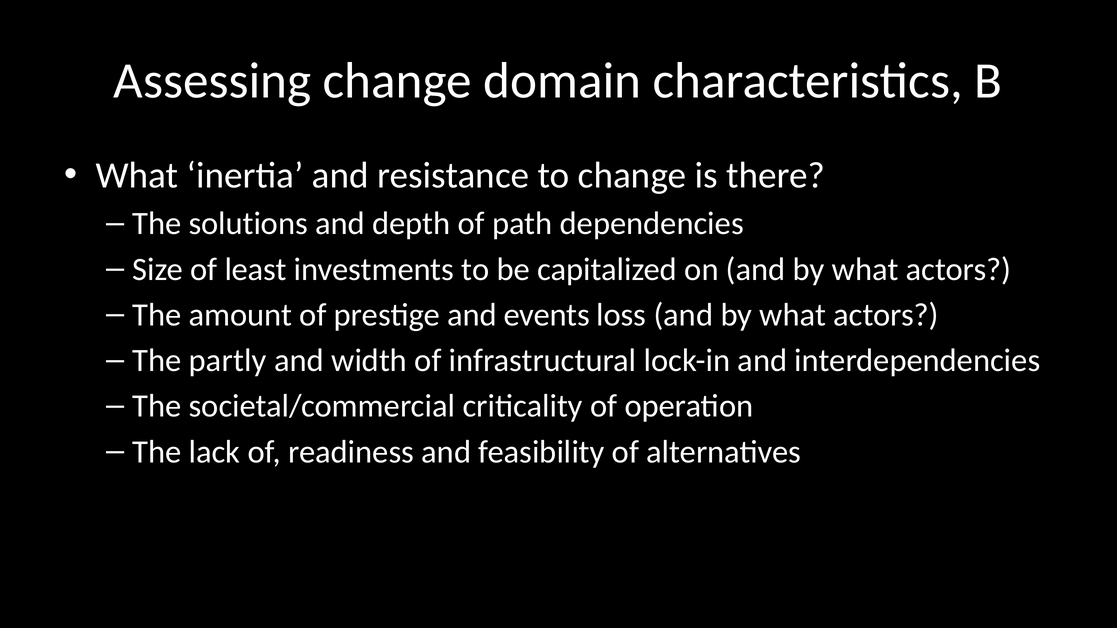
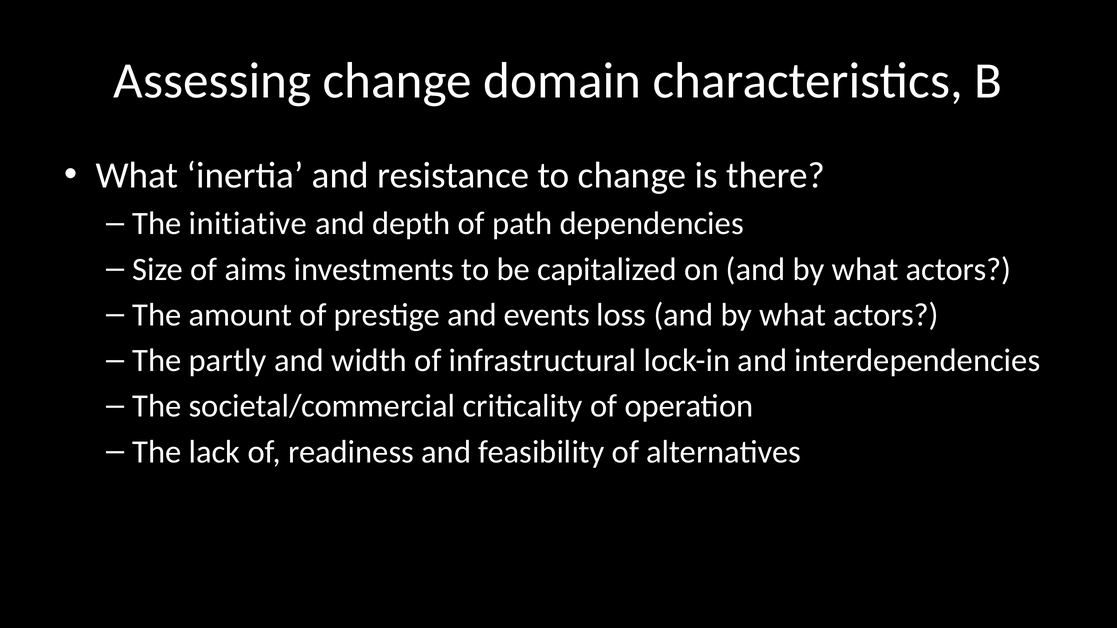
solutions: solutions -> initiative (248, 224)
least: least -> aims (256, 269)
